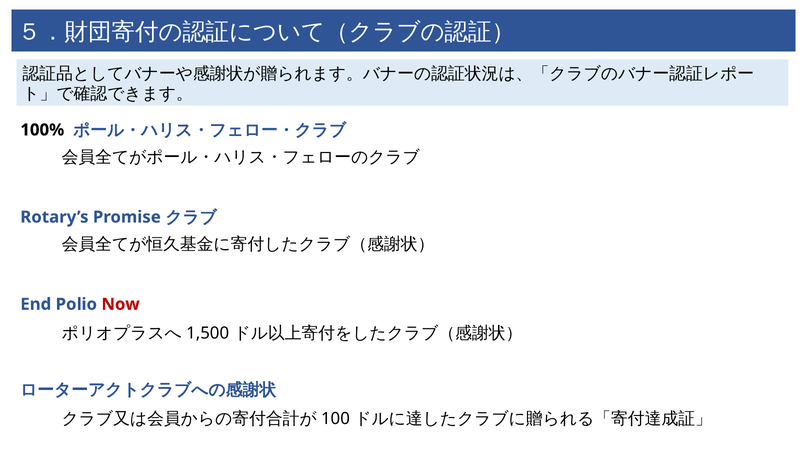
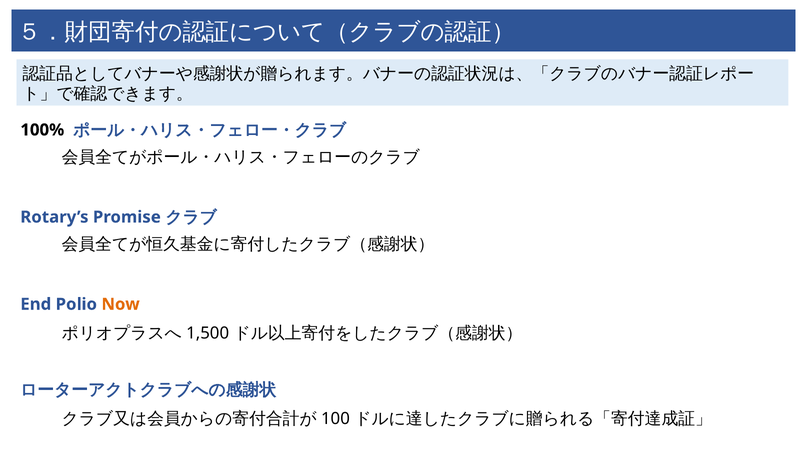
Now colour: red -> orange (121, 304)
